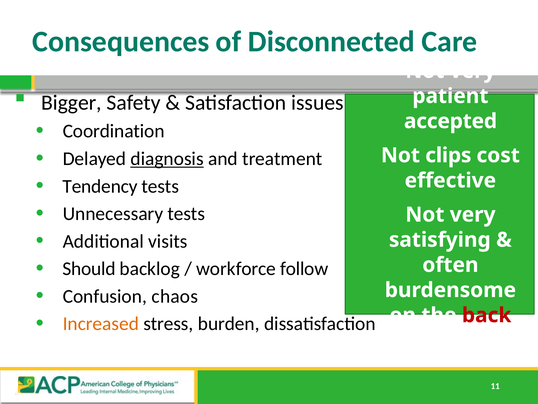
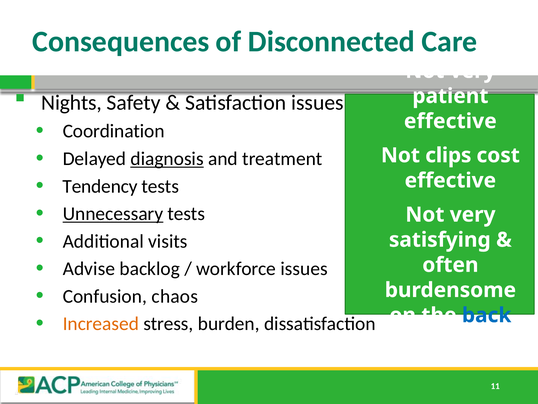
Bigger: Bigger -> Nights (71, 102)
accepted: accepted -> effective (450, 121)
Unnecessary underline: none -> present (113, 213)
Should: Should -> Advise (89, 268)
workforce follow: follow -> issues (304, 268)
back colour: red -> blue (487, 315)
